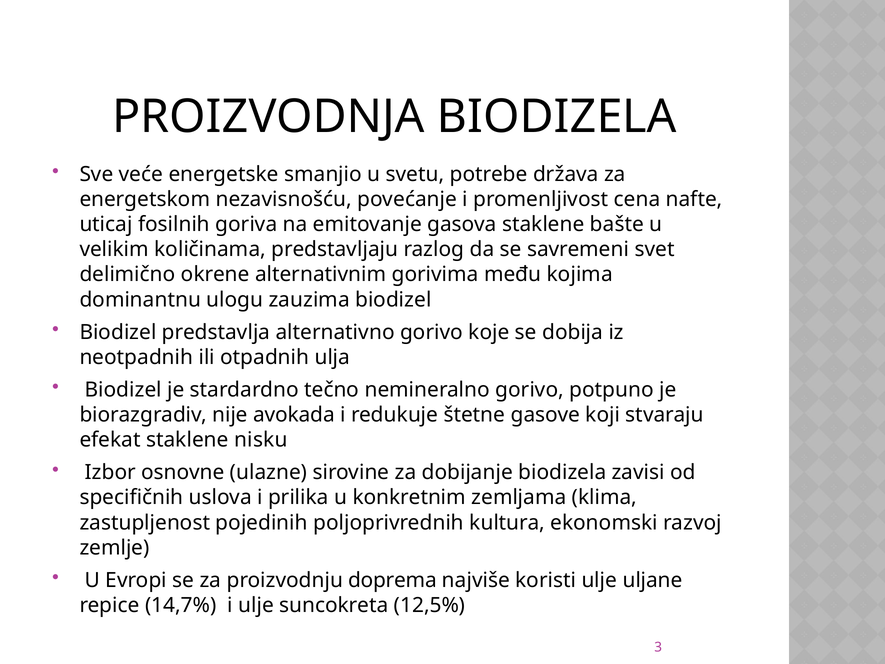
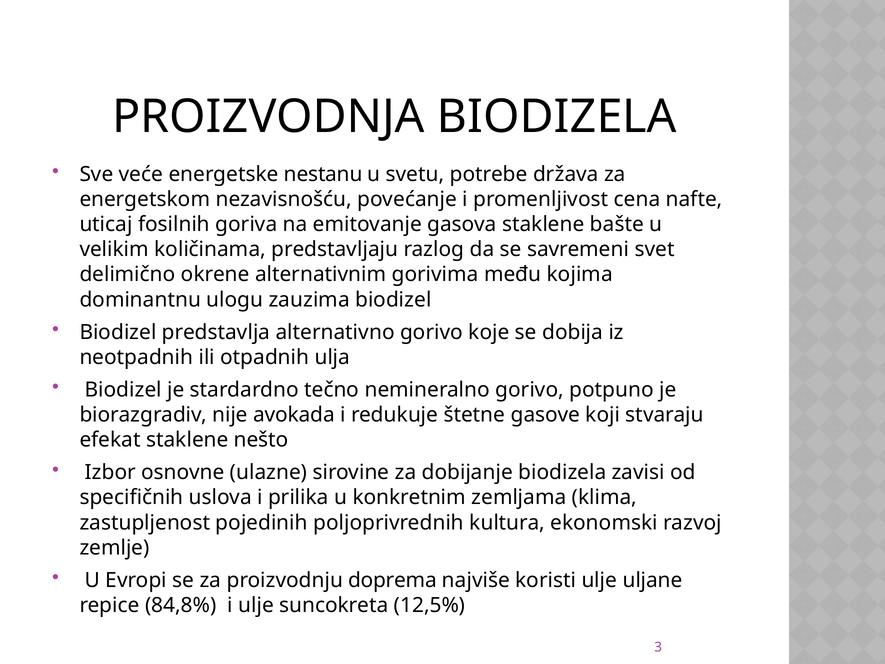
smanjio: smanjio -> nestanu (323, 174)
nisku: nisku -> nešto (261, 440)
14,7%: 14,7% -> 84,8% (181, 605)
